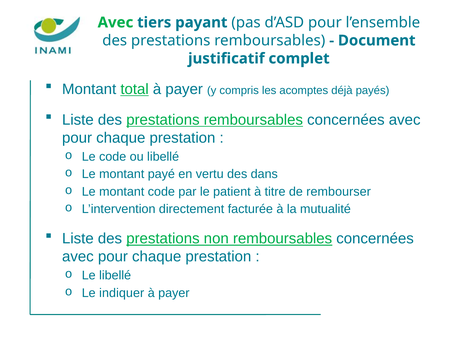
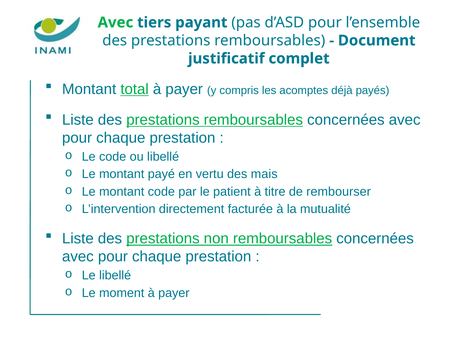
dans: dans -> mais (264, 174)
indiquer: indiquer -> moment (122, 293)
